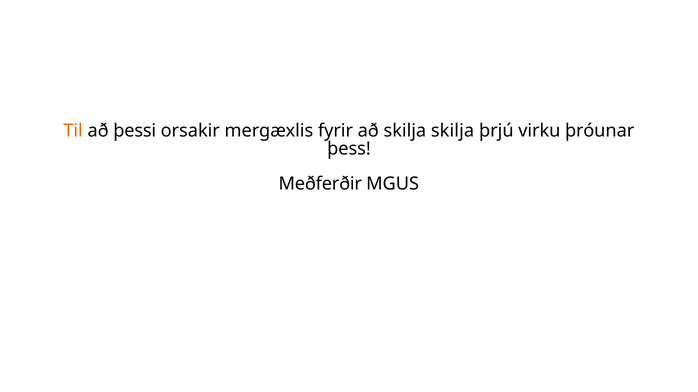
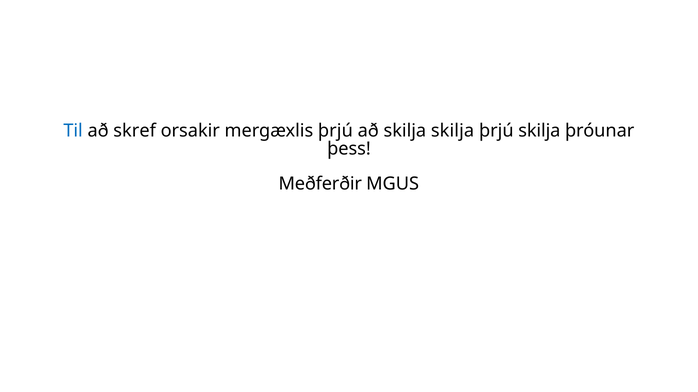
Til colour: orange -> blue (73, 131)
þessi: þessi -> skref (135, 131)
mergæxlis fyrir: fyrir -> þrjú (335, 131)
þrjú virku: virku -> skilja (539, 131)
